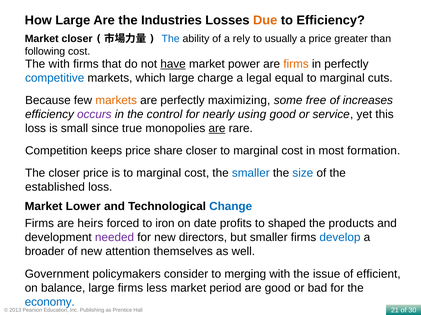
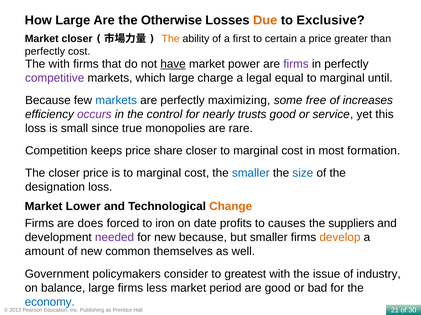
Industries: Industries -> Otherwise (171, 20)
to Efficiency: Efficiency -> Exclusive (331, 20)
The colour: blue -> orange (171, 39)
rely: rely -> first (241, 39)
usually: usually -> certain (281, 39)
following: following -> perfectly (45, 51)
firms colour: orange -> purple (296, 64)
competitive colour: blue -> purple (55, 78)
cuts: cuts -> until (380, 78)
markets colour: orange -> blue (116, 100)
using: using -> trusts (252, 115)
are underline: present -> none (217, 129)
established: established -> designation (55, 188)
Change colour: blue -> orange (231, 207)
heirs: heirs -> does (90, 224)
shaped: shaped -> causes (287, 224)
products: products -> suppliers (351, 224)
new directors: directors -> because (203, 238)
develop colour: blue -> orange (340, 238)
broader: broader -> amount (45, 252)
attention: attention -> common (128, 252)
merging: merging -> greatest (245, 275)
efficient: efficient -> industry (379, 275)
